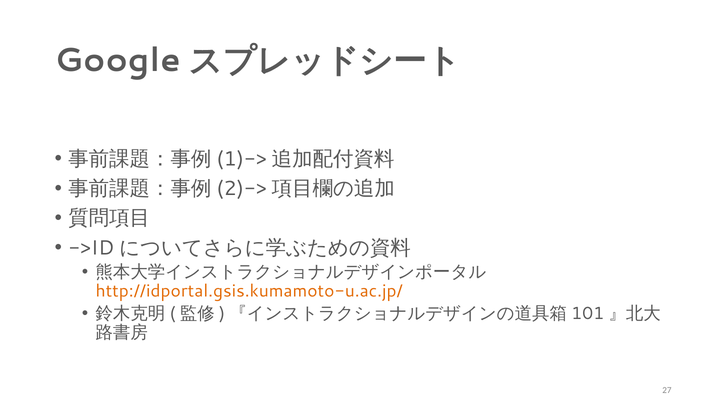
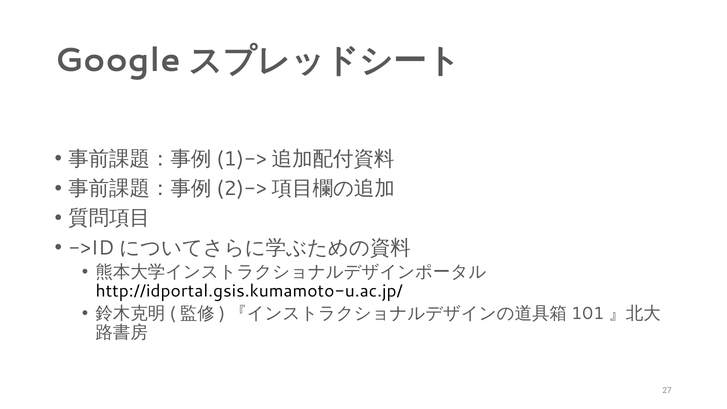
http://idportal.gsis.kumamoto-u.ac.jp/ colour: orange -> black (249, 291)
